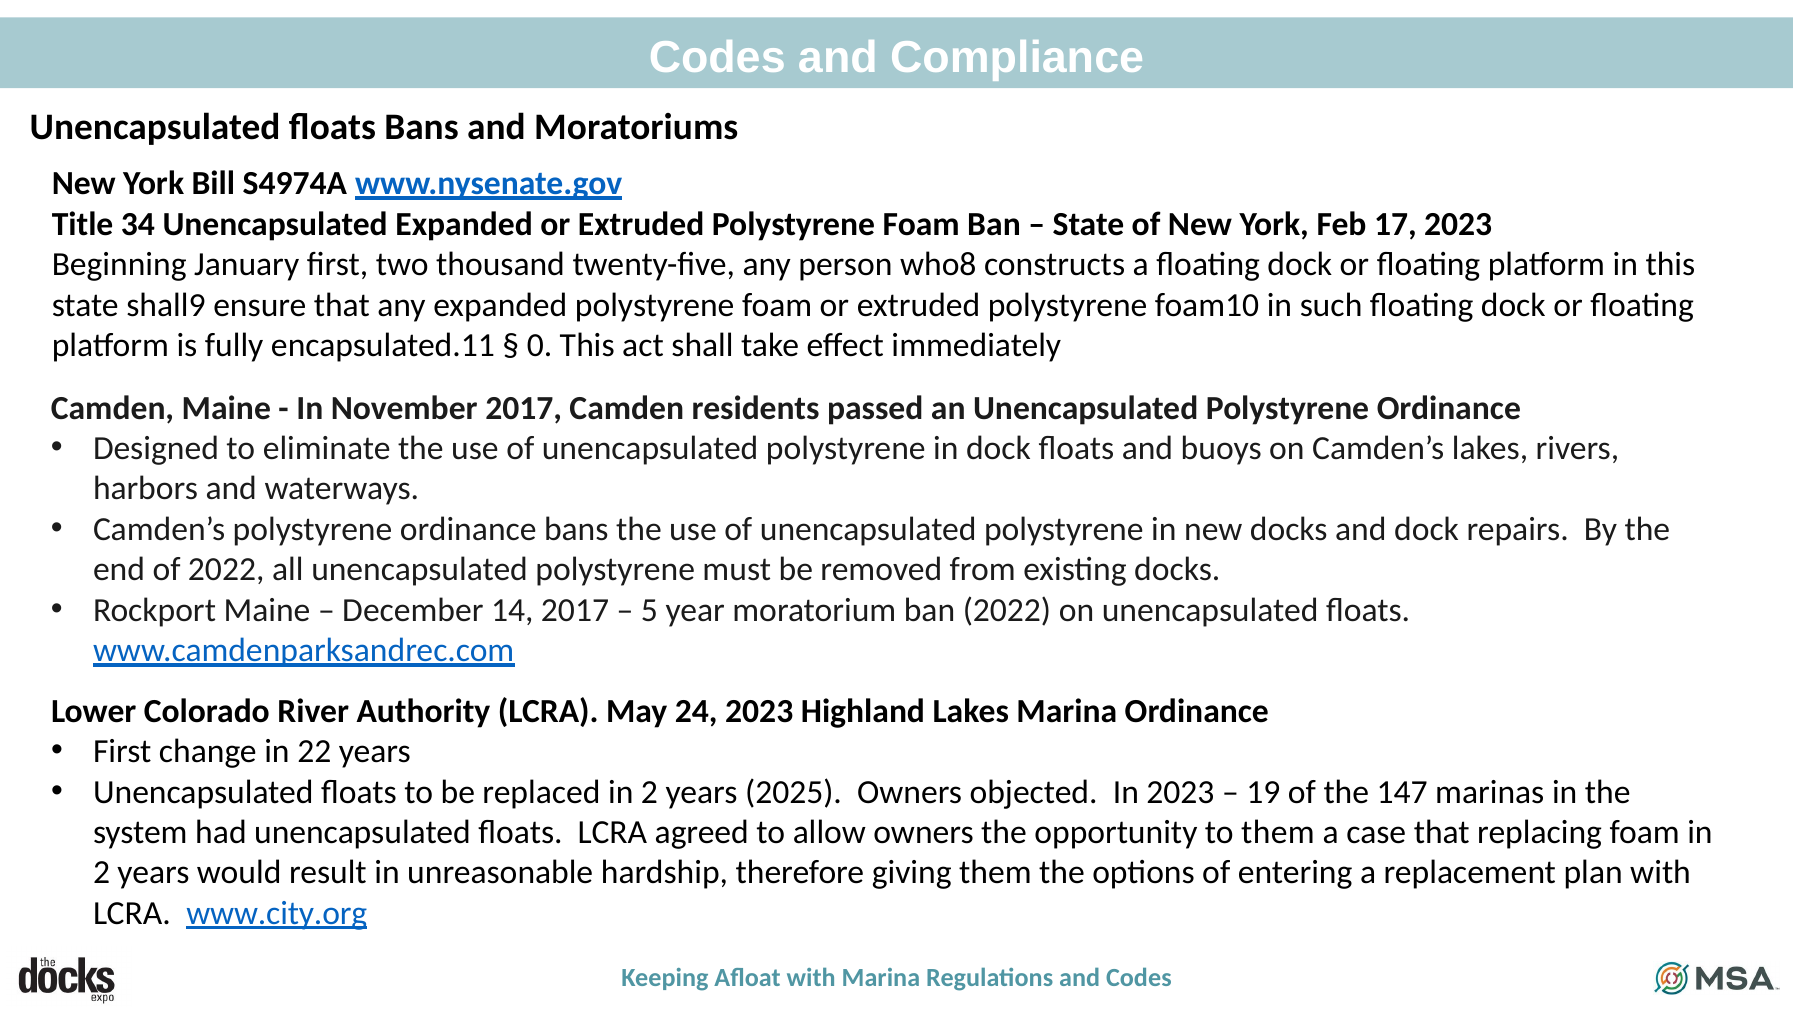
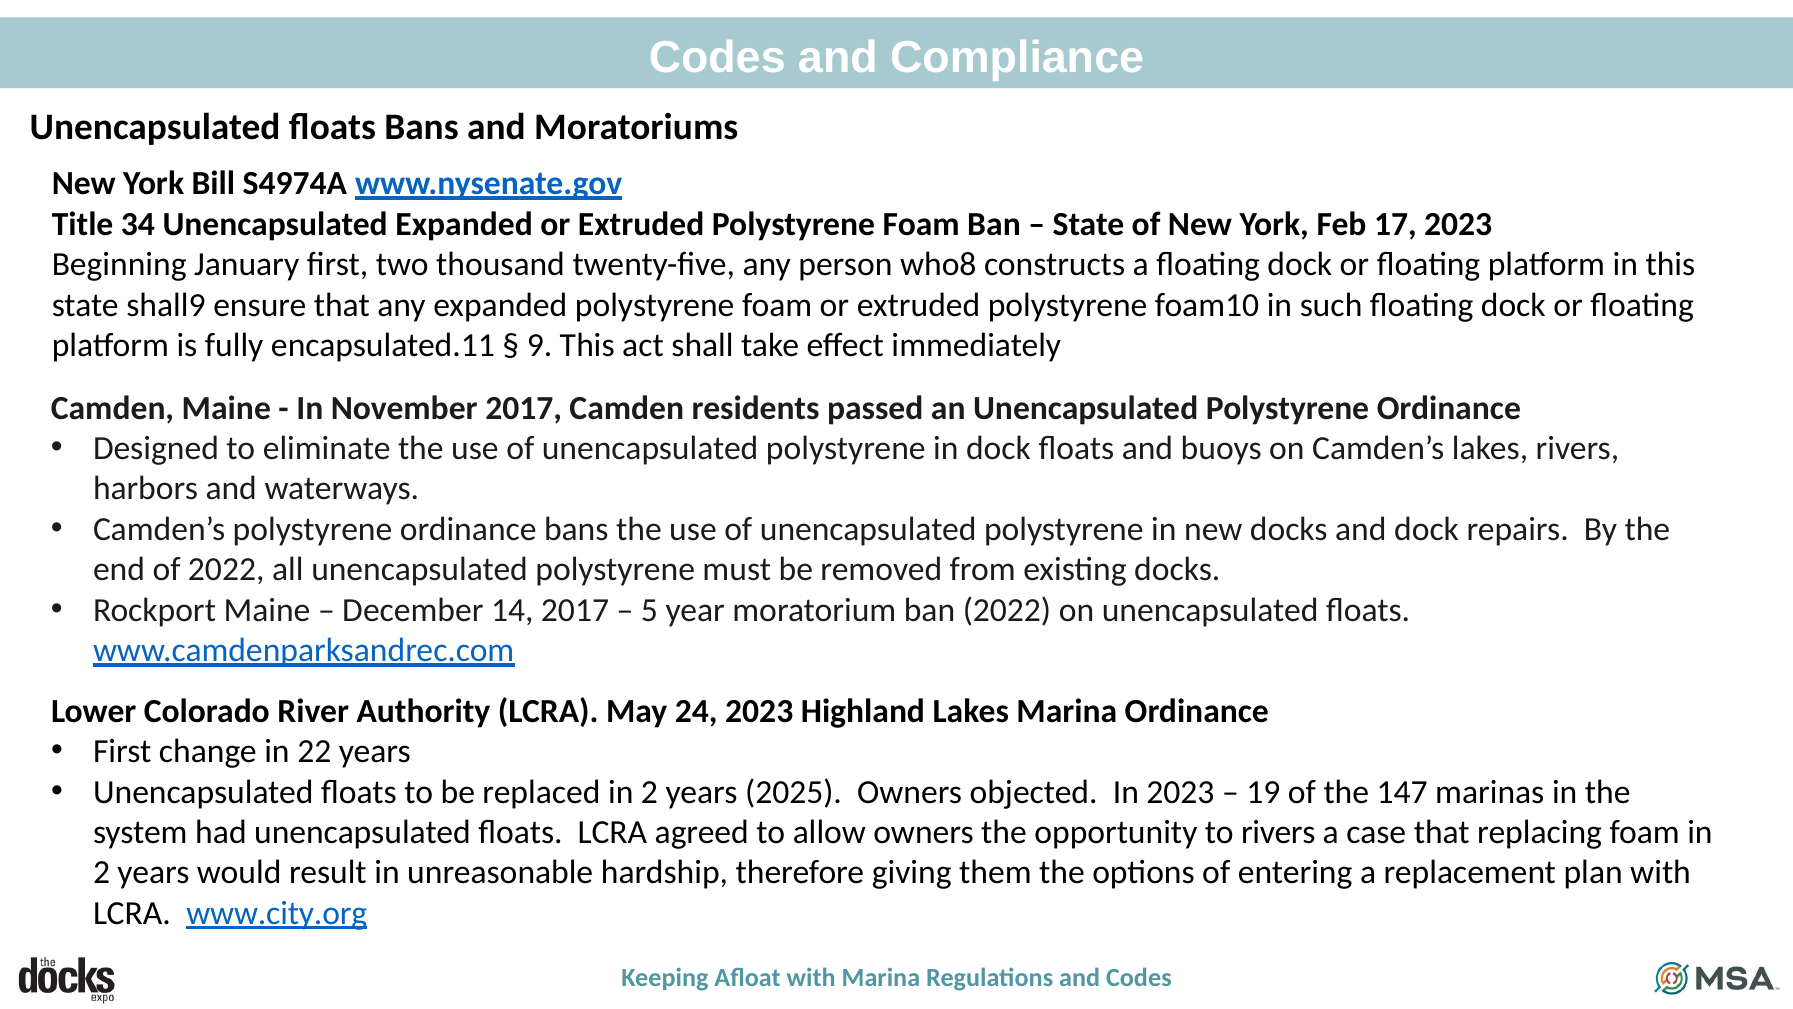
0: 0 -> 9 (540, 345)
to them: them -> rivers (1278, 832)
